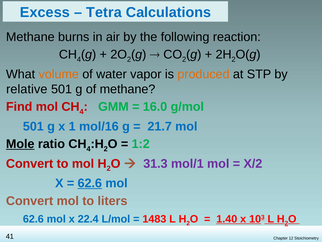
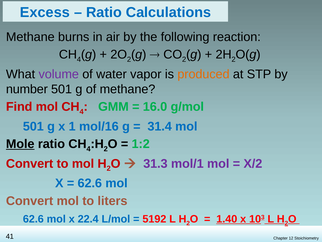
Tetra: Tetra -> Ratio (104, 12)
volume colour: orange -> purple (59, 74)
relative: relative -> number (27, 89)
21.7: 21.7 -> 31.4 (160, 126)
62.6 underline: present -> none (90, 183)
1483: 1483 -> 5192 (154, 219)
